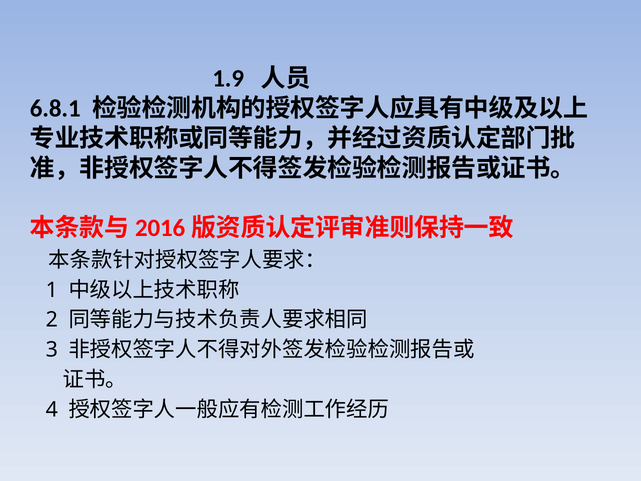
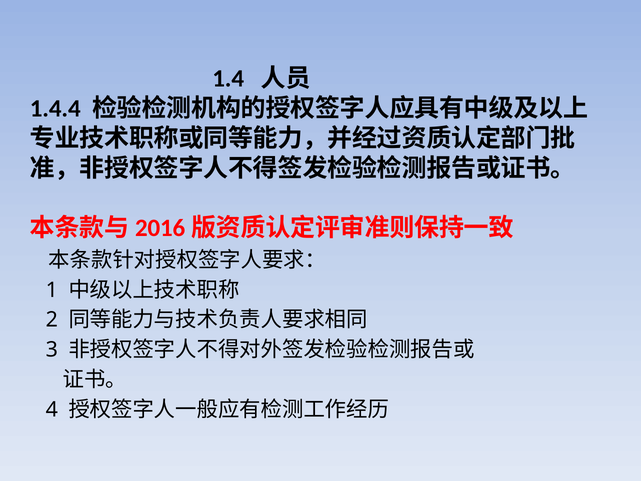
1.9: 1.9 -> 1.4 (228, 78)
6.8.1: 6.8.1 -> 1.4.4 (55, 108)
